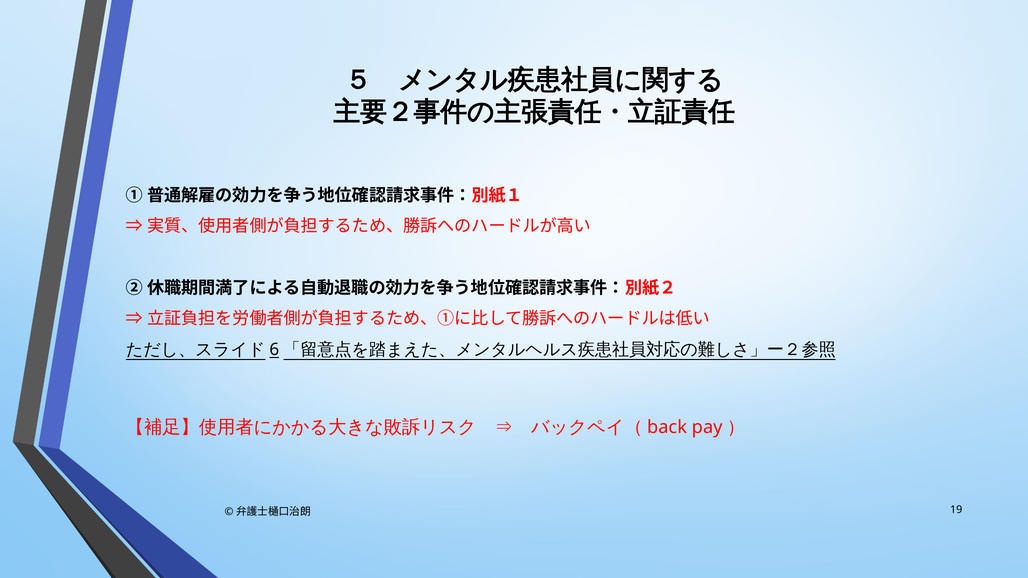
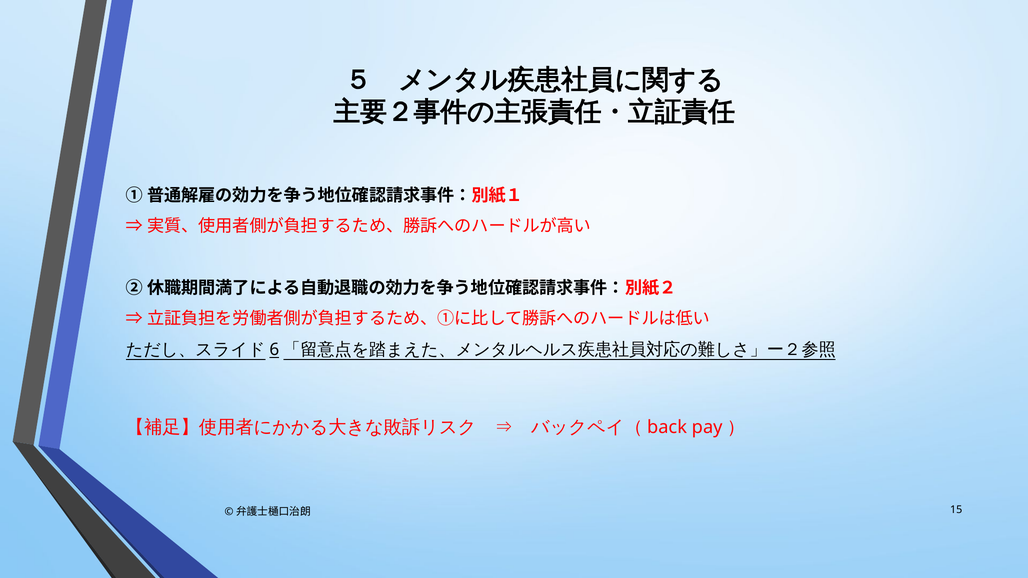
19: 19 -> 15 (956, 510)
